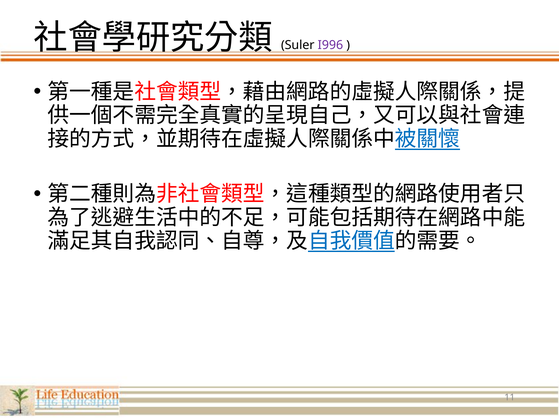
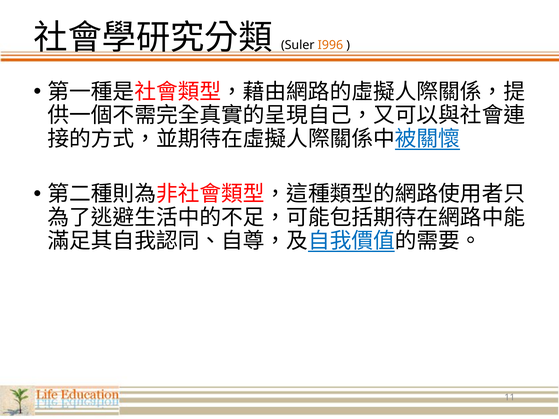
I996 colour: purple -> orange (330, 45)
